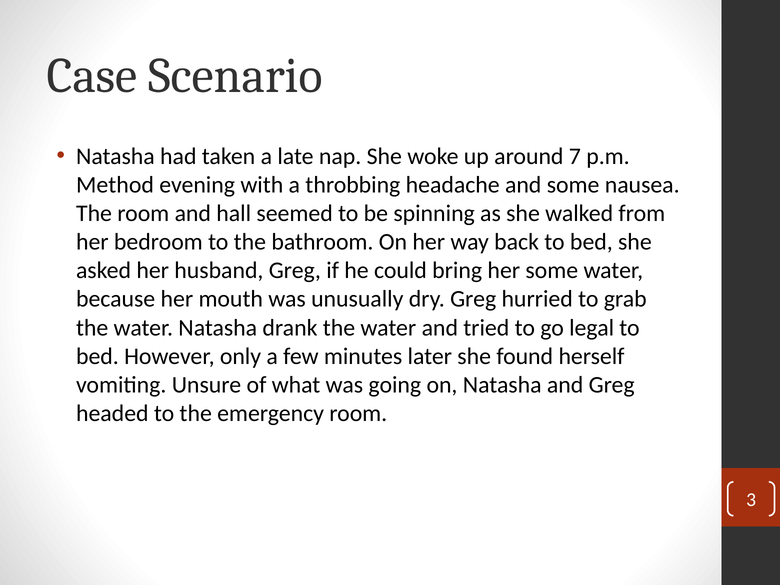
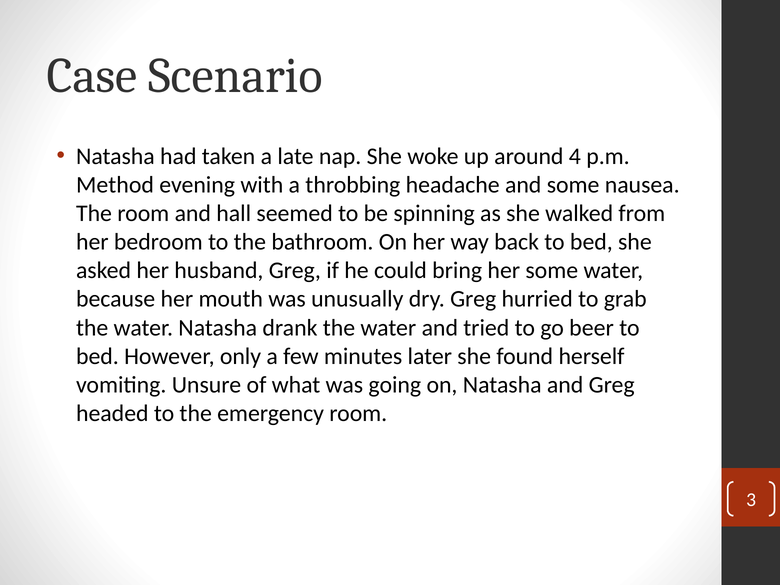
7: 7 -> 4 (575, 156)
legal: legal -> beer (592, 328)
